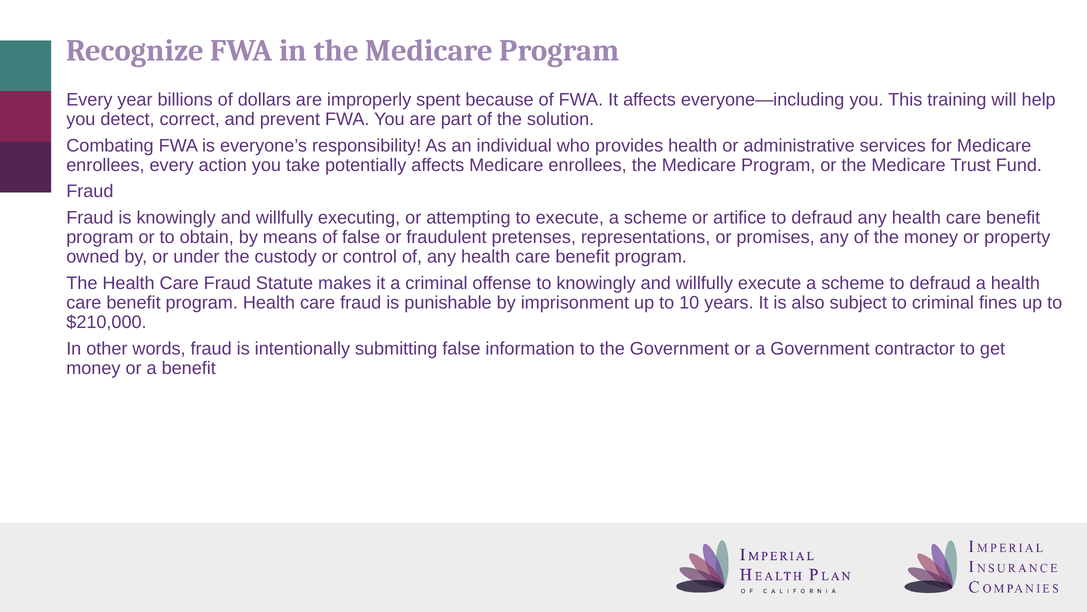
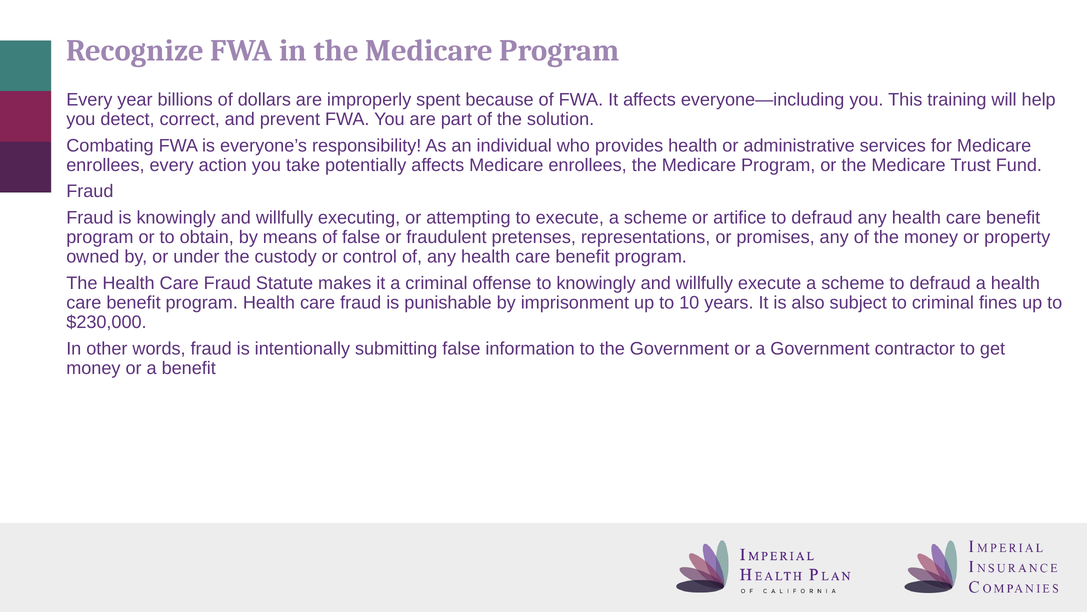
$210,000: $210,000 -> $230,000 (106, 322)
